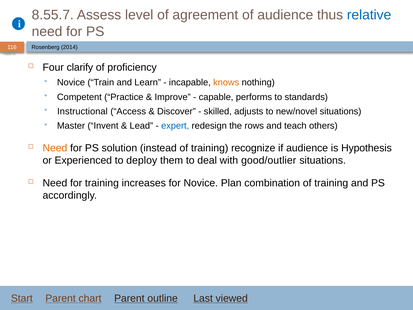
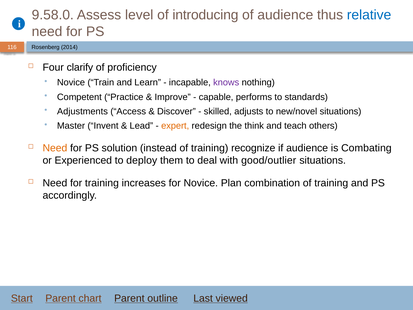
8.55.7: 8.55.7 -> 9.58.0 (53, 15)
agreement: agreement -> introducing (205, 15)
knows colour: orange -> purple (226, 83)
Instructional: Instructional -> Adjustments (82, 111)
expert colour: blue -> orange (175, 126)
rows: rows -> think (254, 126)
Hypothesis: Hypothesis -> Combating (366, 148)
